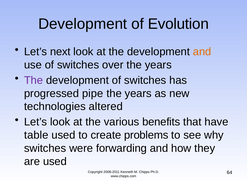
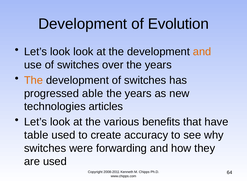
next: next -> look (60, 52)
The colour: purple -> orange (34, 80)
pipe: pipe -> able (93, 94)
altered: altered -> articles (106, 107)
problems: problems -> accuracy (146, 135)
